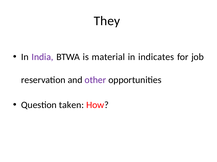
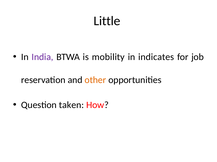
They: They -> Little (107, 21)
material: material -> mobility (108, 57)
other colour: purple -> orange (95, 80)
